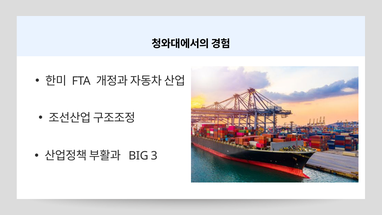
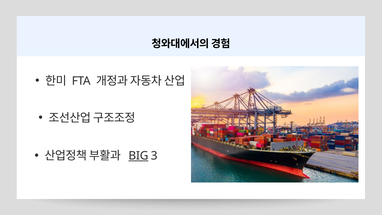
BIG underline: none -> present (138, 156)
